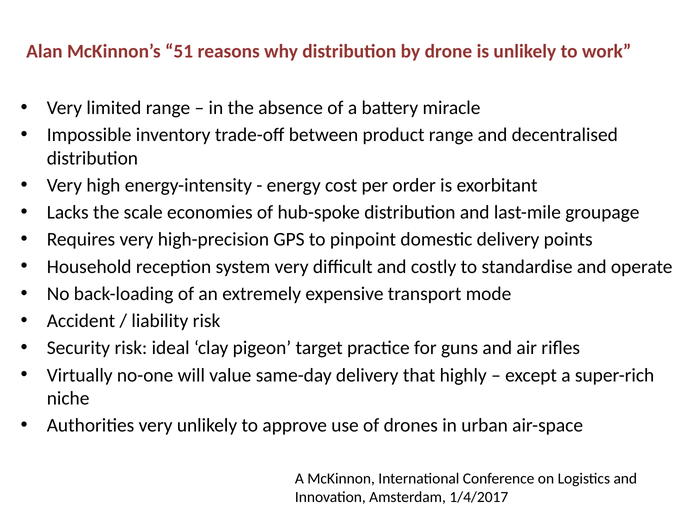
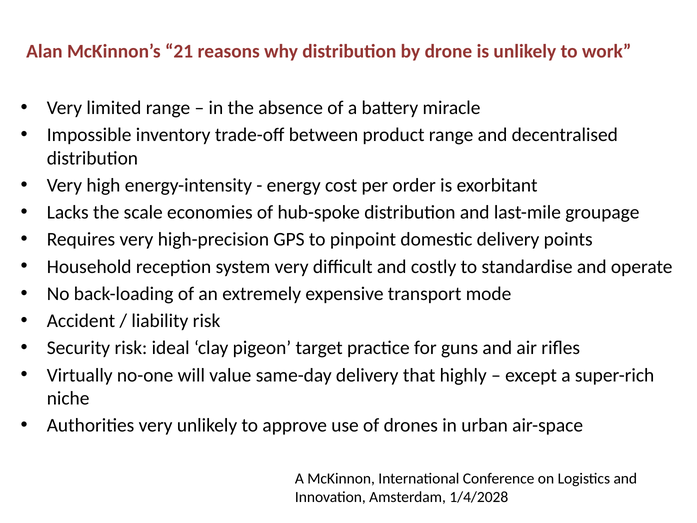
51: 51 -> 21 (179, 51)
1/4/2017: 1/4/2017 -> 1/4/2028 (479, 497)
